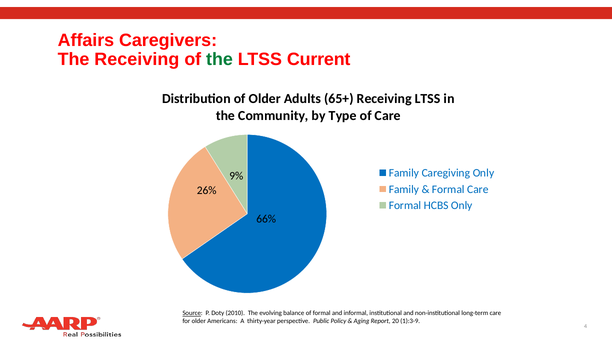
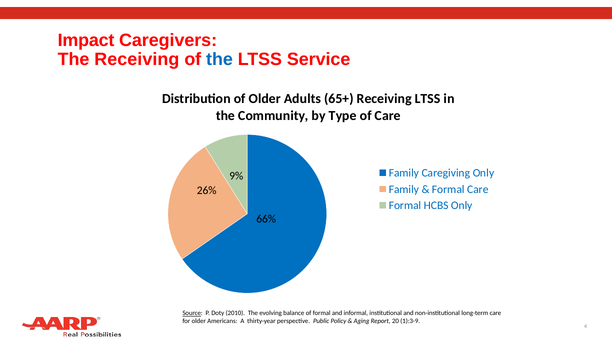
Affairs: Affairs -> Impact (86, 40)
the colour: green -> blue (219, 60)
Current: Current -> Service (319, 60)
